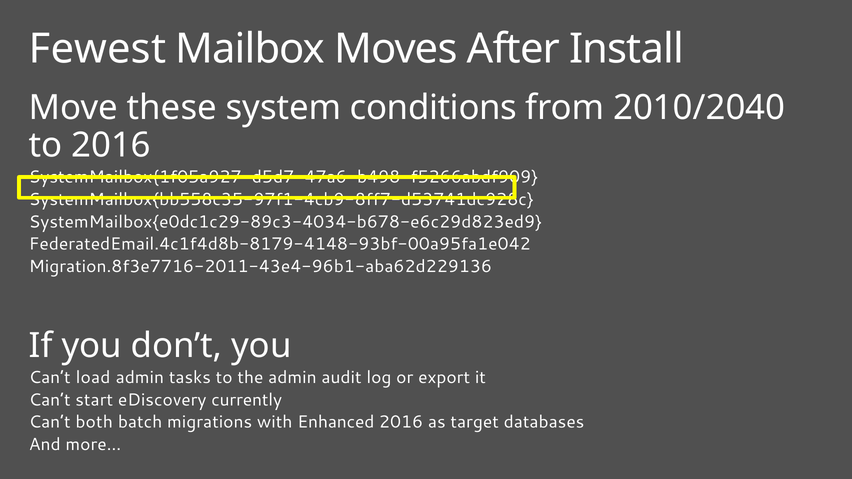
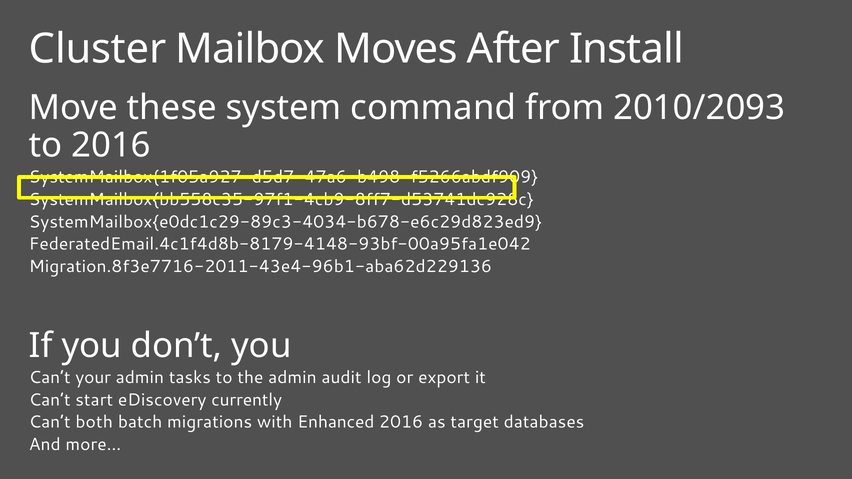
Fewest: Fewest -> Cluster (98, 49)
conditions: conditions -> command (433, 108)
2010/2040: 2010/2040 -> 2010/2093 (699, 108)
load: load -> your (93, 378)
